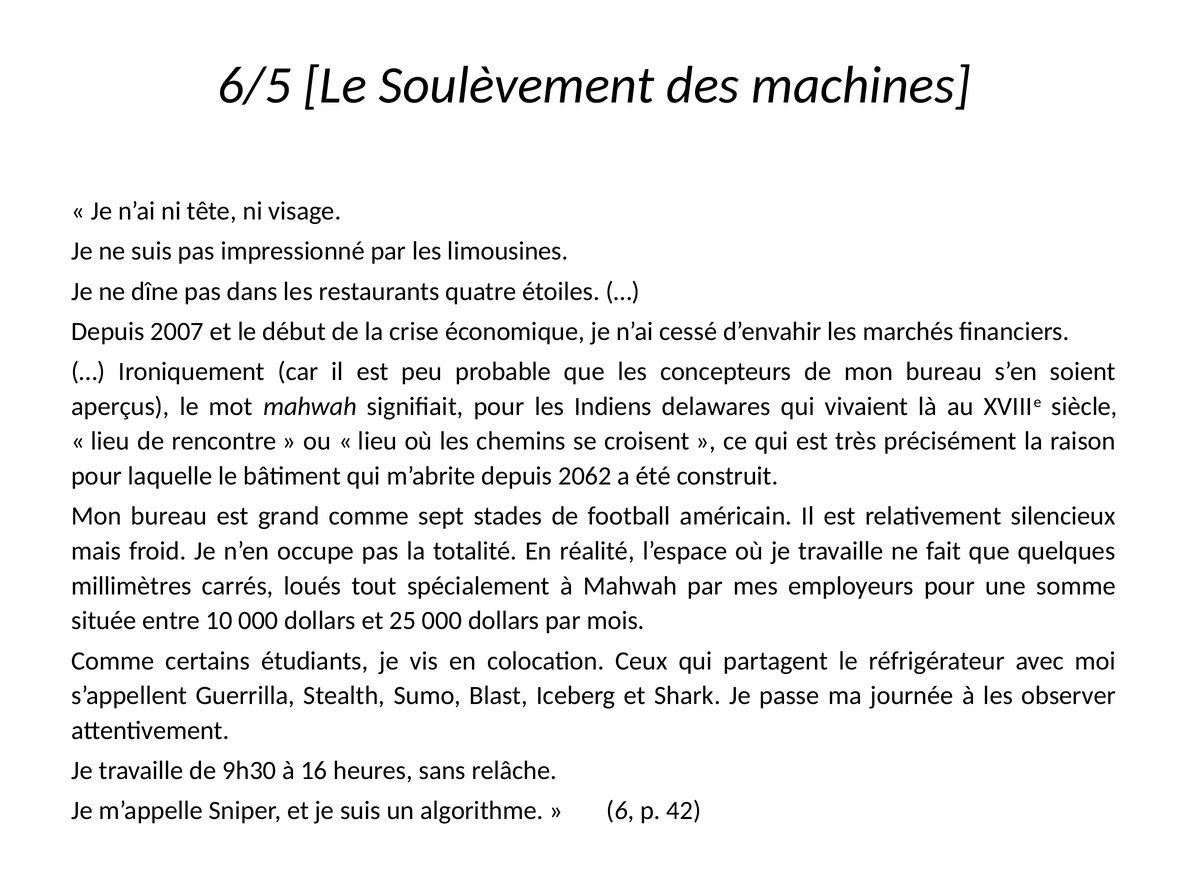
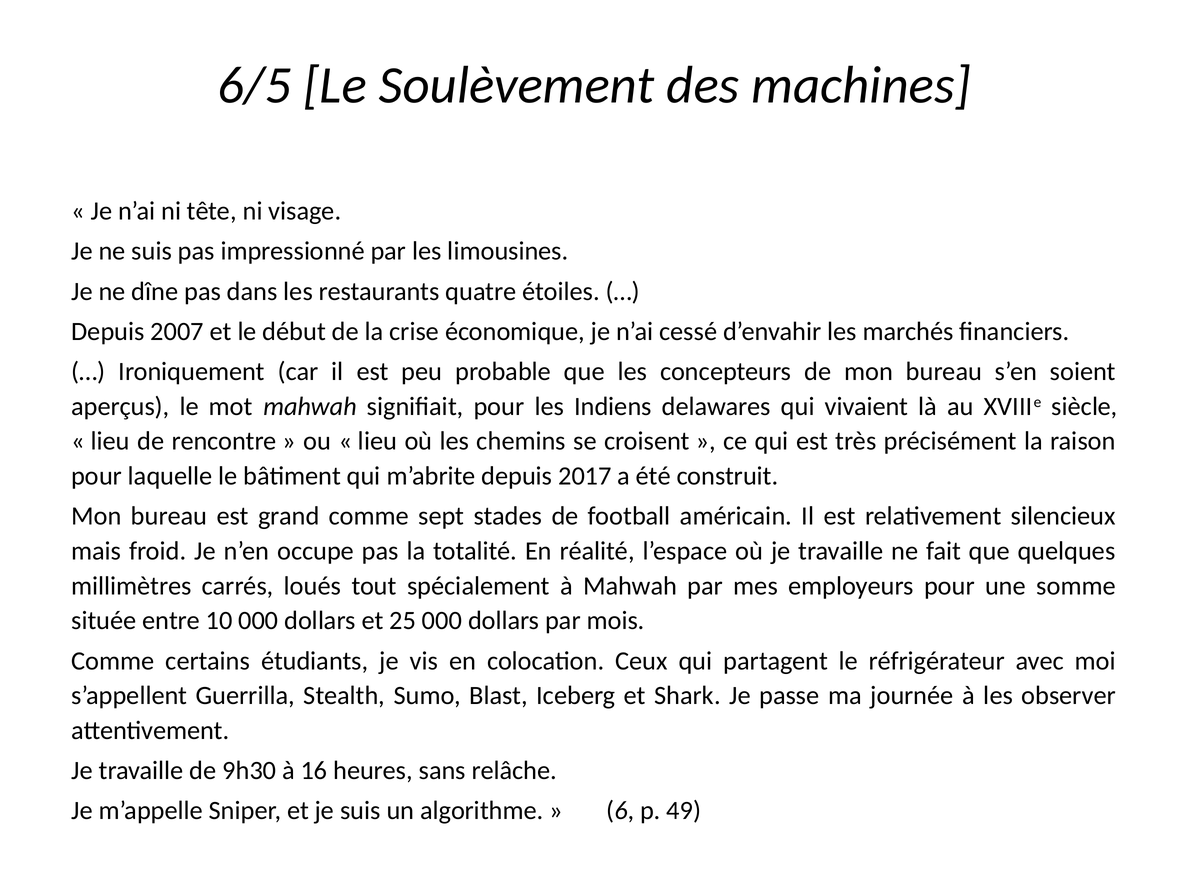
2062: 2062 -> 2017 (585, 476)
42: 42 -> 49 (684, 811)
